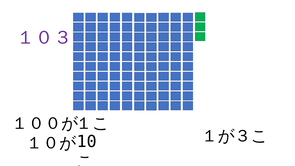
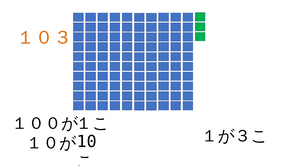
１０３ colour: purple -> orange (44, 38)
